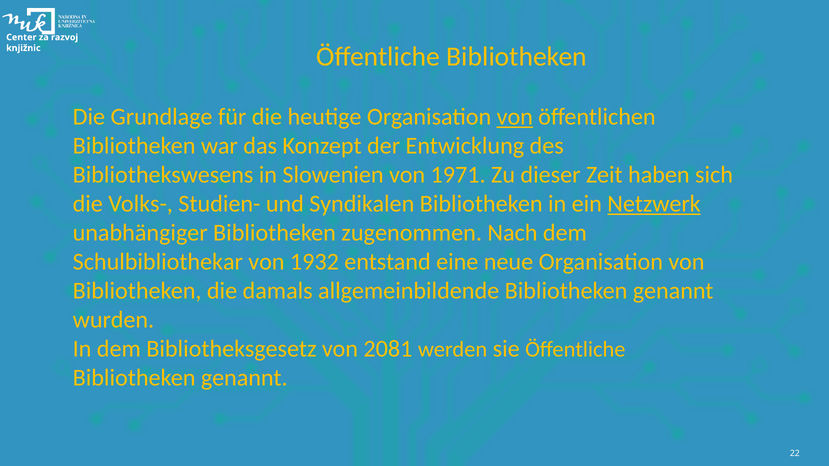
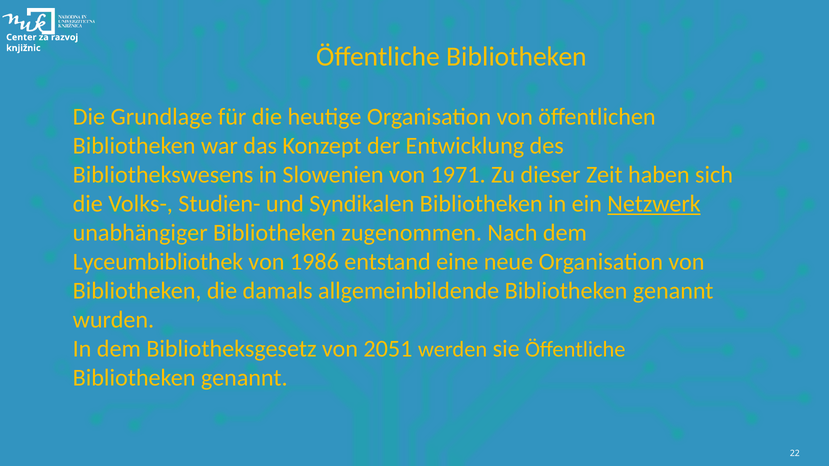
von underline: present -> none (515, 117)
Schulbibliothekar: Schulbibliothekar -> Lyceumbibliothek (158, 262)
1932: 1932 -> 1986 (314, 262)
2081: 2081 -> 2051 (388, 349)
